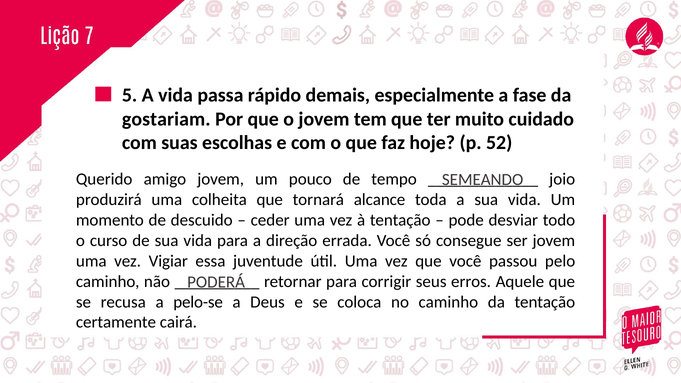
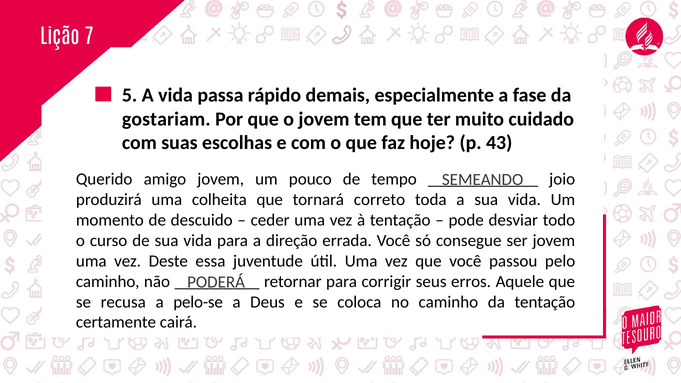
52: 52 -> 43 (499, 143)
alcance: alcance -> correto (379, 200)
Vigiar: Vigiar -> Deste (168, 261)
